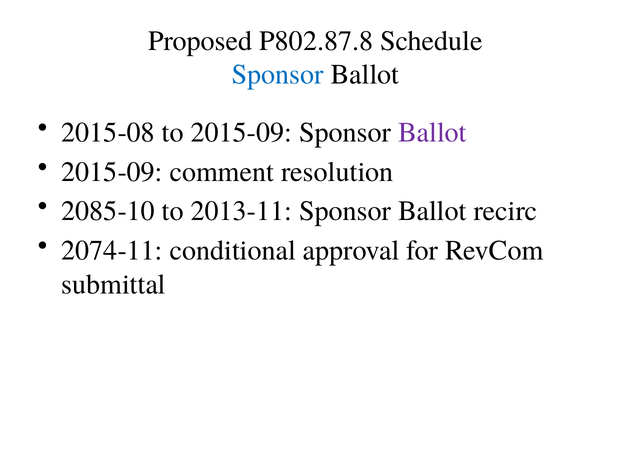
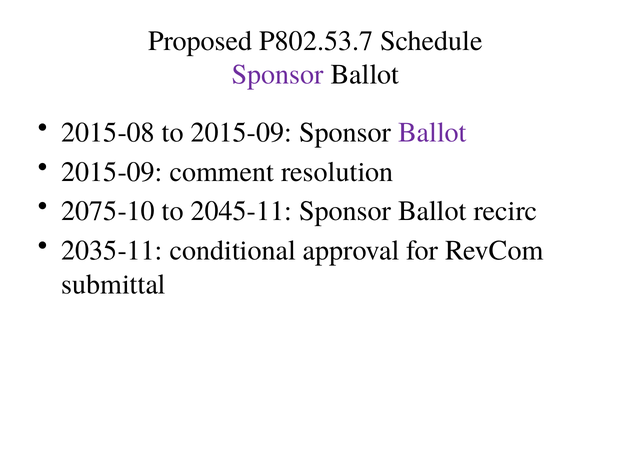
P802.87.8: P802.87.8 -> P802.53.7 (316, 41)
Sponsor colour: blue -> purple (278, 75)
2085-10: 2085-10 -> 2075-10 (108, 211)
2013-11: 2013-11 -> 2045-11 (241, 211)
2074-11: 2074-11 -> 2035-11 (112, 250)
